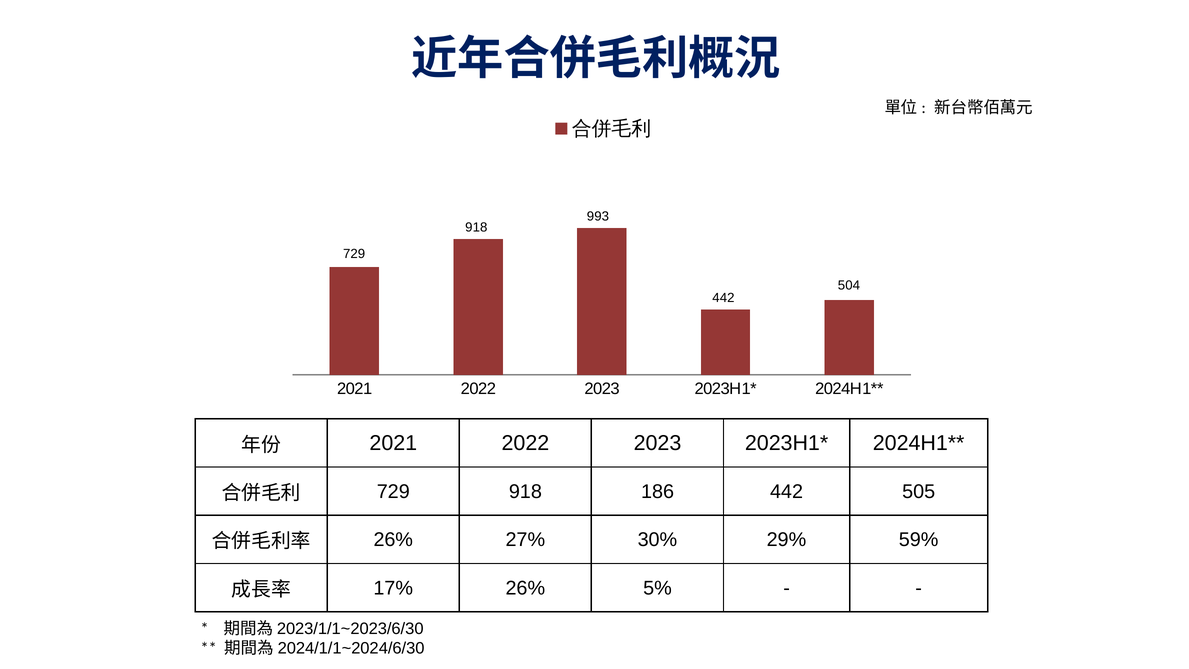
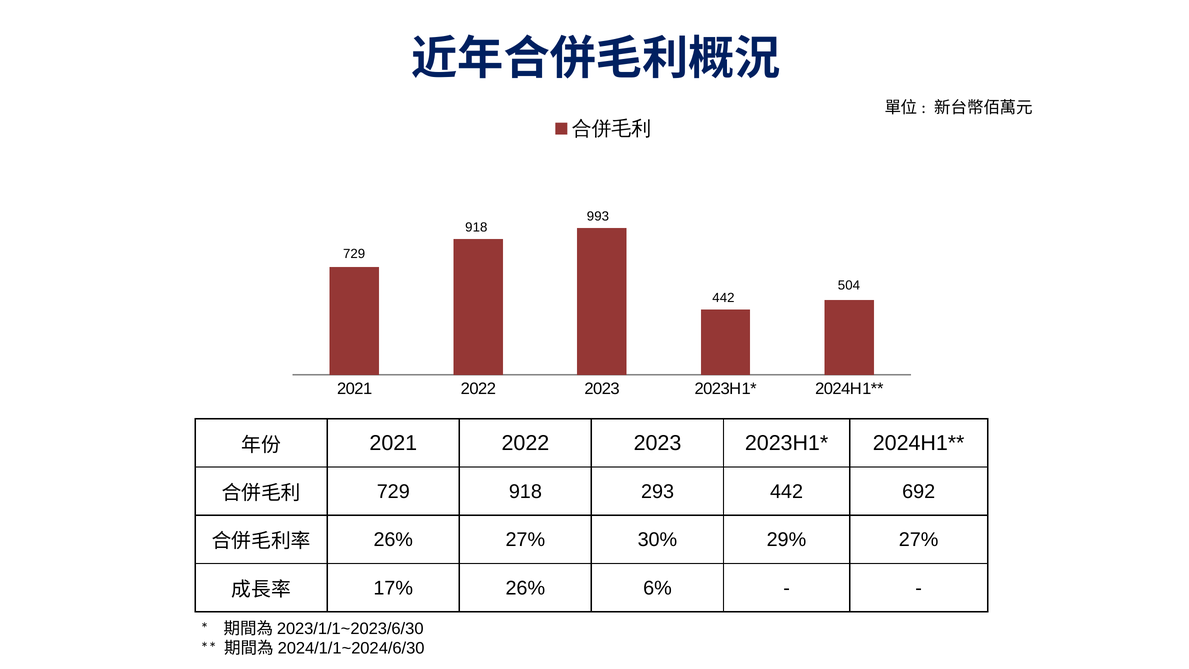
186: 186 -> 293 (658, 491)
505: 505 -> 692 (919, 491)
29% 59%: 59% -> 27% (919, 540)
5%: 5% -> 6% (657, 588)
